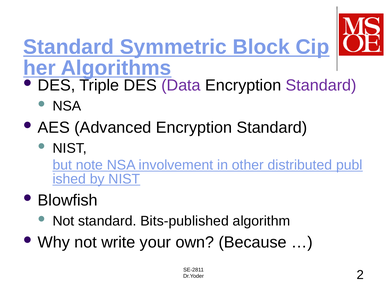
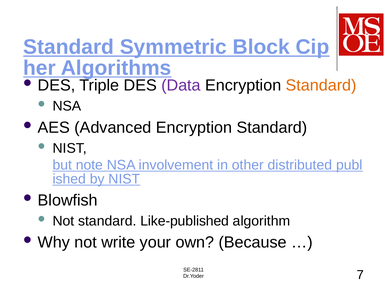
Standard colour: purple -> orange (321, 86)
Bits-published: Bits-published -> Like-published (185, 221)
2: 2 -> 7 (360, 275)
